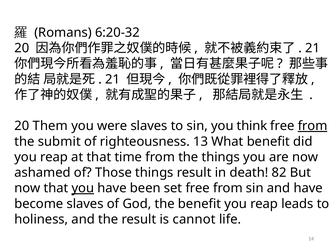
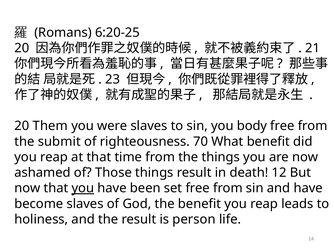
6:20-32: 6:20-32 -> 6:20-25 (117, 33)
21: 21 -> 23 (113, 79)
think: think -> body (252, 126)
from underline: present -> none (313, 126)
13: 13 -> 70 (201, 142)
82: 82 -> 12 (279, 173)
cannot: cannot -> person (194, 220)
